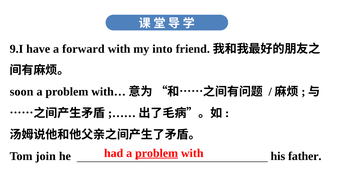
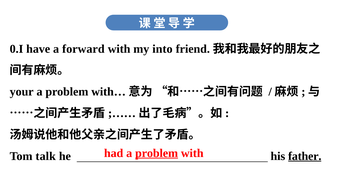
9.I: 9.I -> 0.I (17, 49)
soon: soon -> your (22, 92)
join: join -> talk (46, 156)
father underline: none -> present (305, 156)
